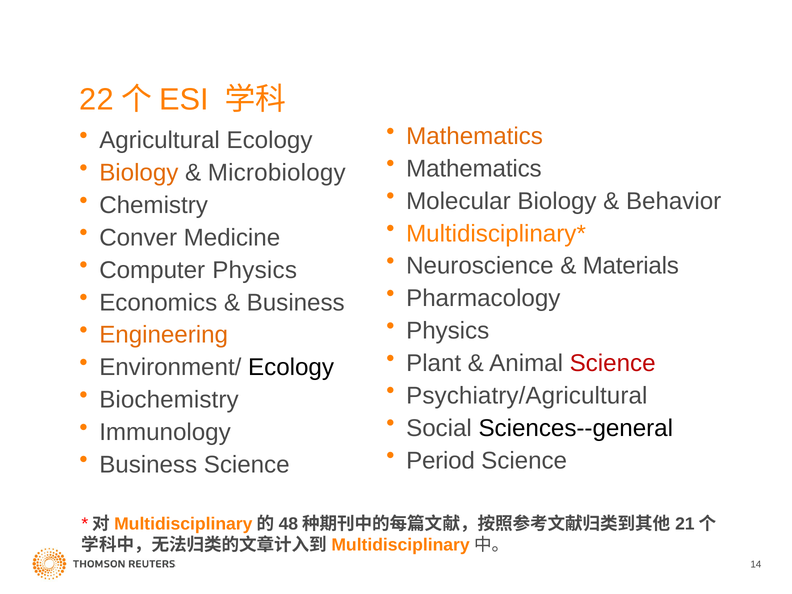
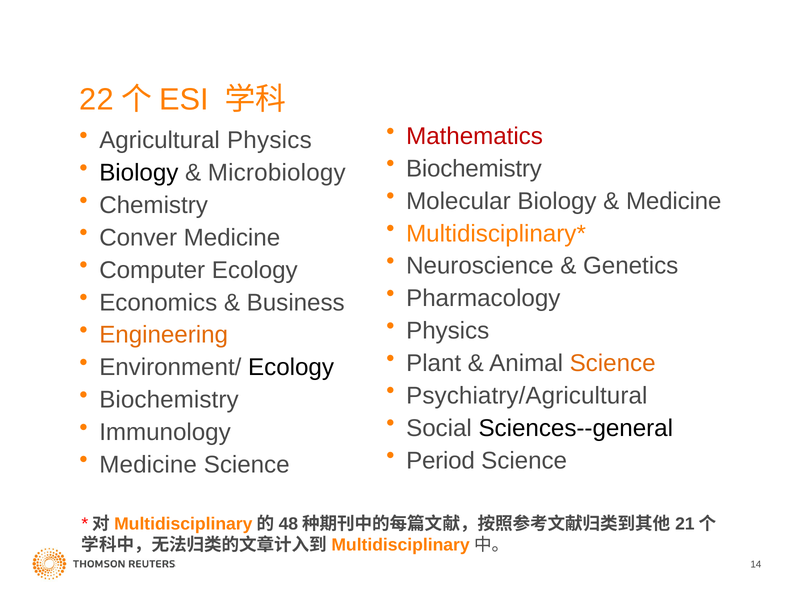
Mathematics colour: orange -> red (475, 136)
Agricultural Ecology: Ecology -> Physics (269, 140)
Mathematics: Mathematics -> Biochemistry (474, 169)
Biology colour: orange -> black (139, 173)
Behavior: Behavior -> Medicine (674, 201)
Materials: Materials -> Genetics (631, 266)
Computer Physics: Physics -> Ecology (255, 270)
Science colour: red -> orange (613, 363)
Business: Business -> Medicine (148, 465)
